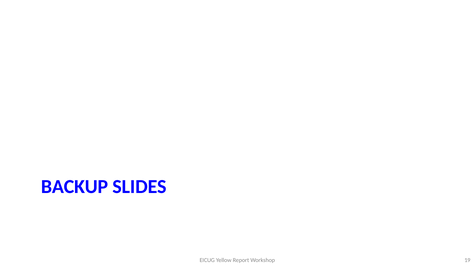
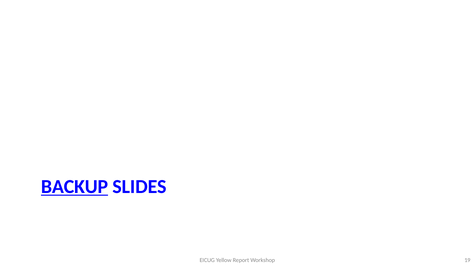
BACKUP underline: none -> present (75, 186)
